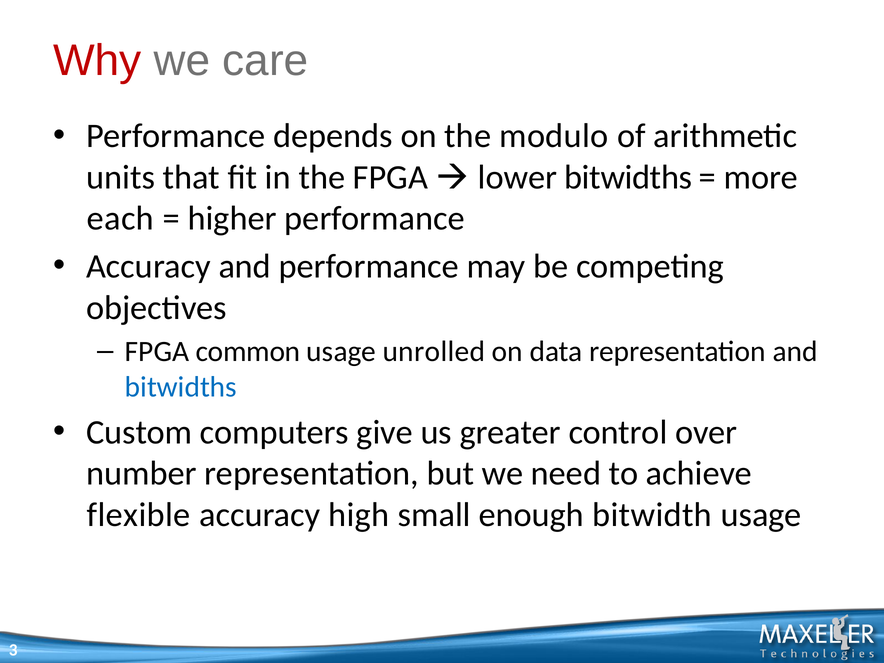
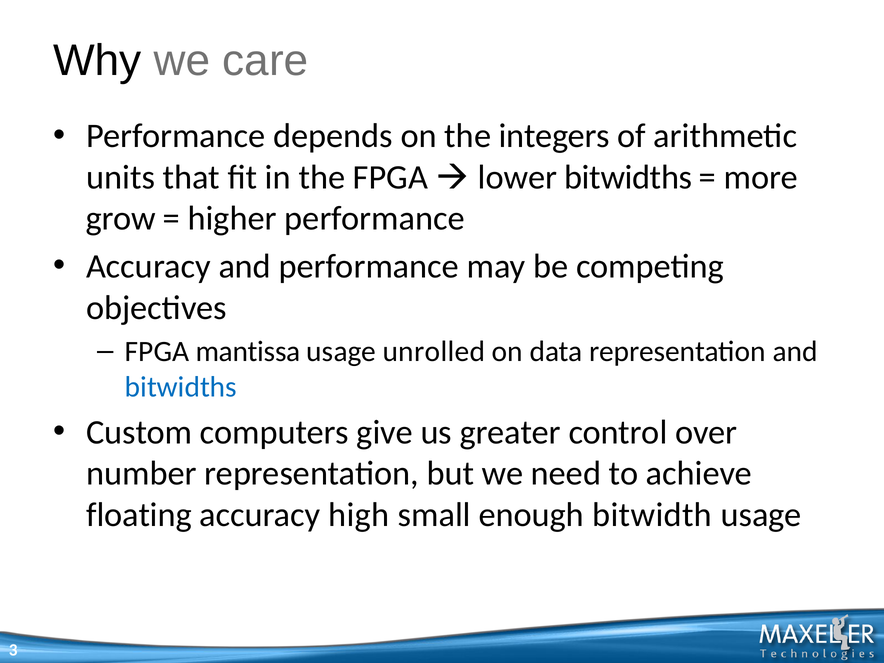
Why colour: red -> black (97, 61)
modulo: modulo -> integers (554, 136)
each: each -> grow (121, 218)
common: common -> mantissa (248, 352)
flexible: flexible -> floating (139, 515)
